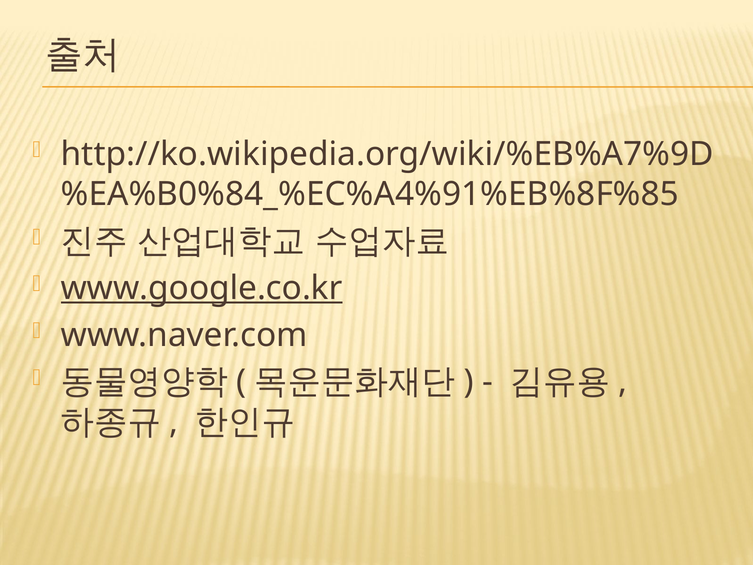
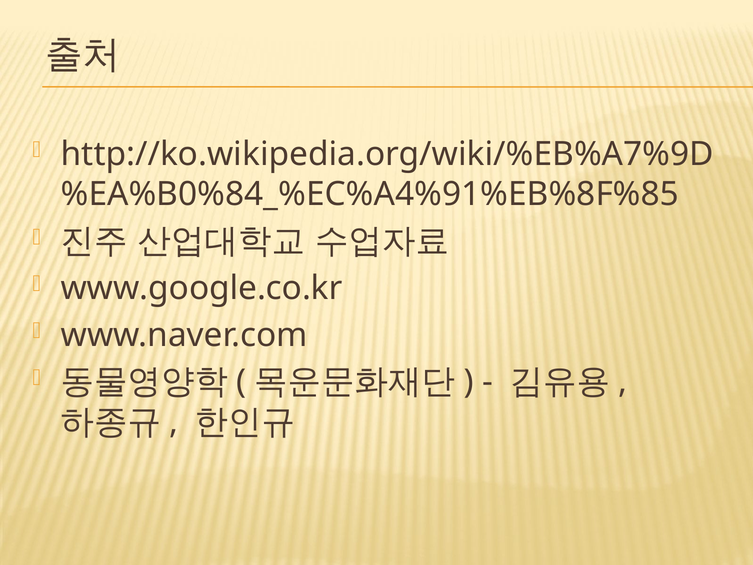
www.google.co.kr underline: present -> none (202, 288)
